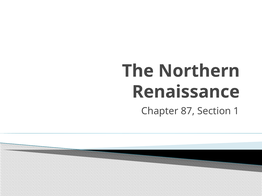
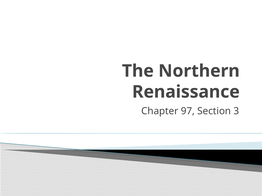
87: 87 -> 97 (188, 111)
1: 1 -> 3 (236, 111)
